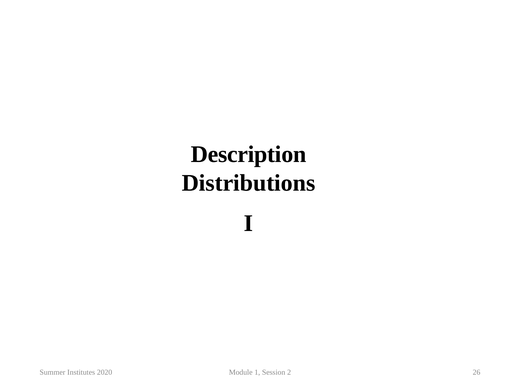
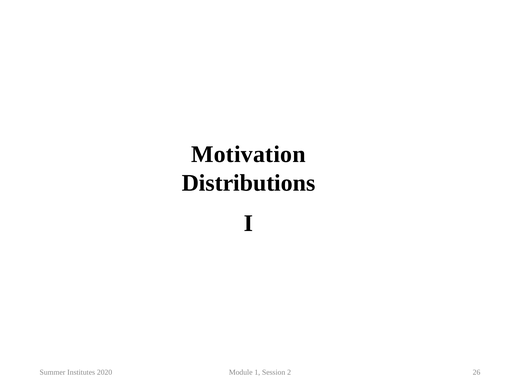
Description: Description -> Motivation (248, 154)
